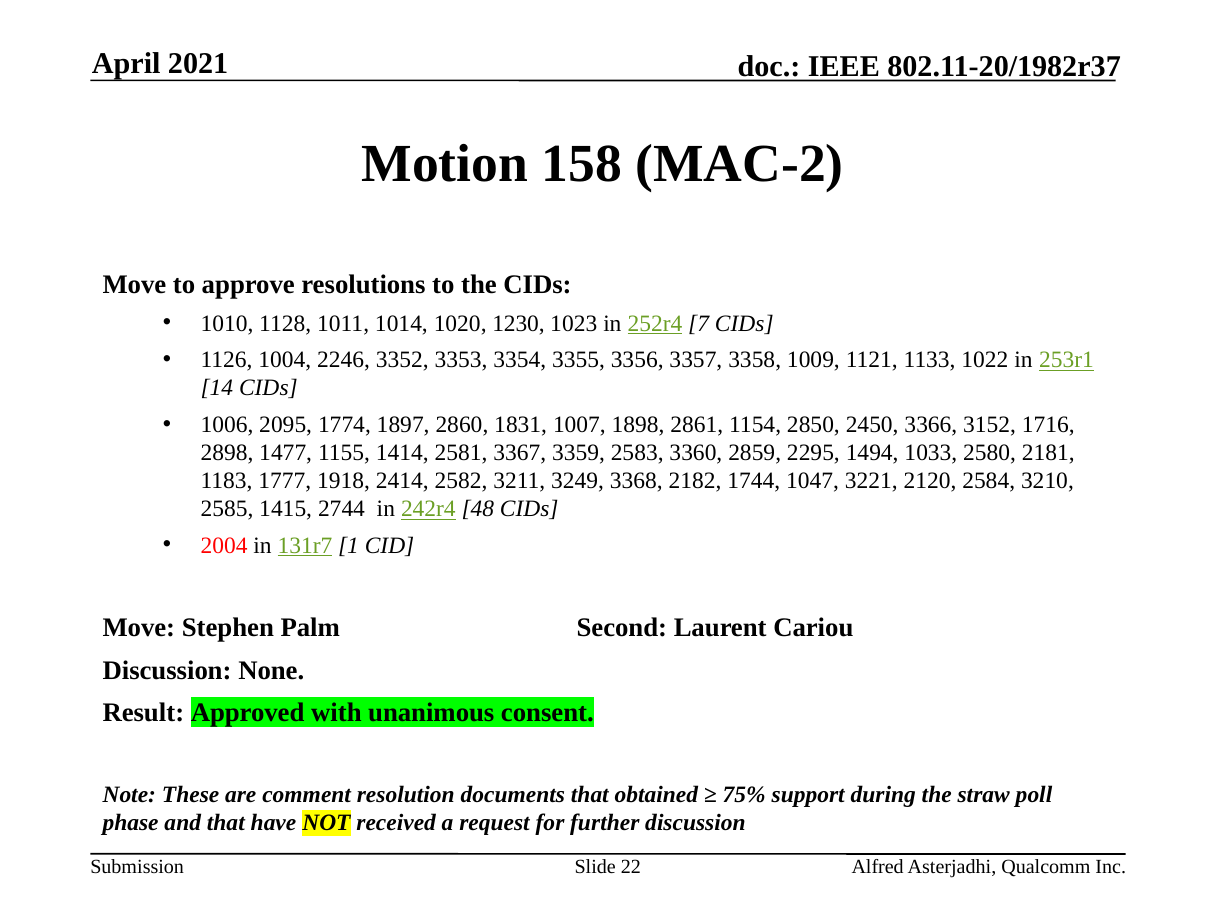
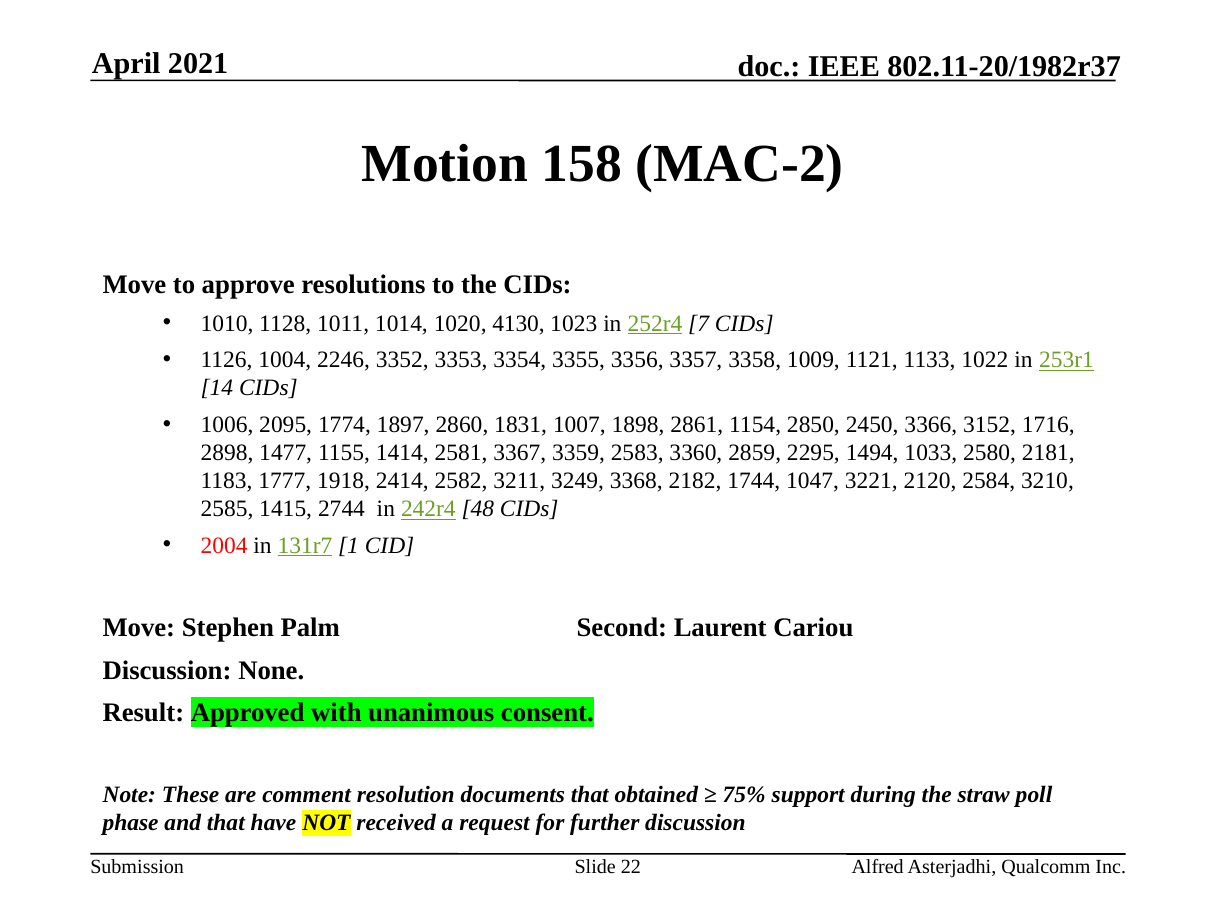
1230: 1230 -> 4130 (519, 324)
